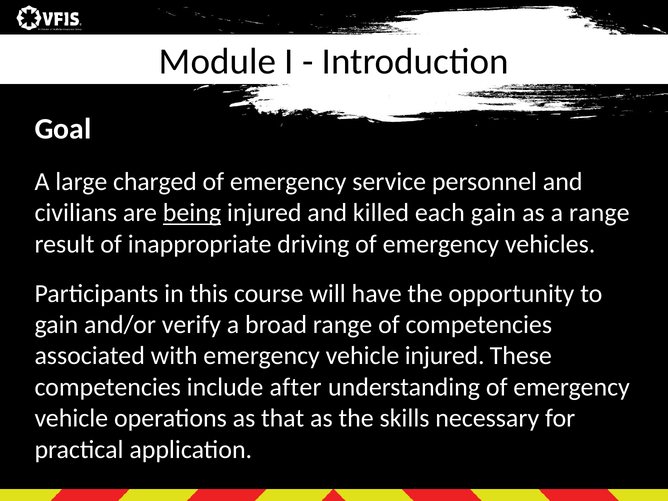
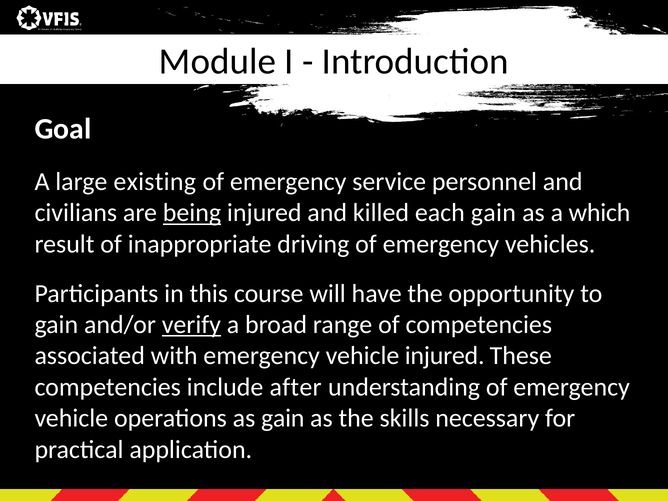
charged: charged -> existing (155, 182)
a range: range -> which (599, 213)
verify underline: none -> present (191, 325)
as that: that -> gain (283, 418)
